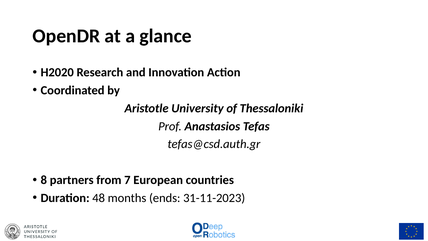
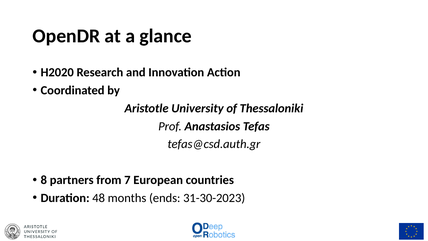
31-11-2023: 31-11-2023 -> 31-30-2023 (214, 198)
